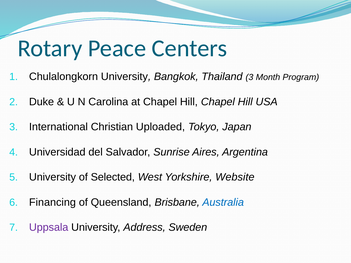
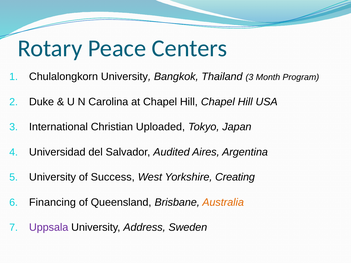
Sunrise: Sunrise -> Audited (172, 152)
Selected: Selected -> Success (113, 177)
Website: Website -> Creating (235, 177)
Australia colour: blue -> orange (223, 202)
